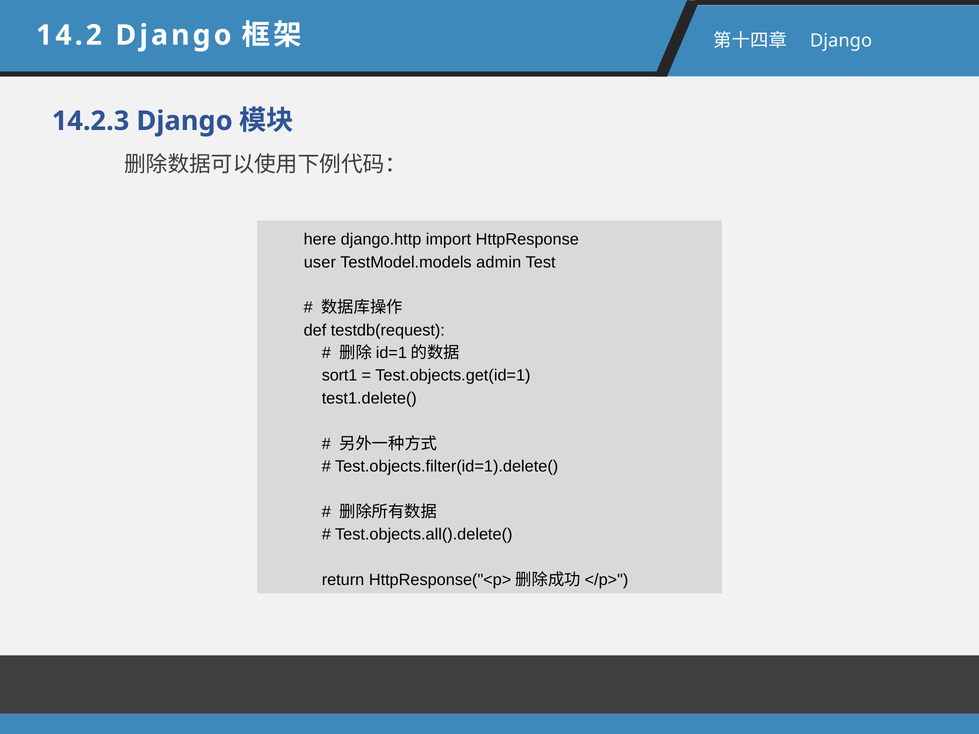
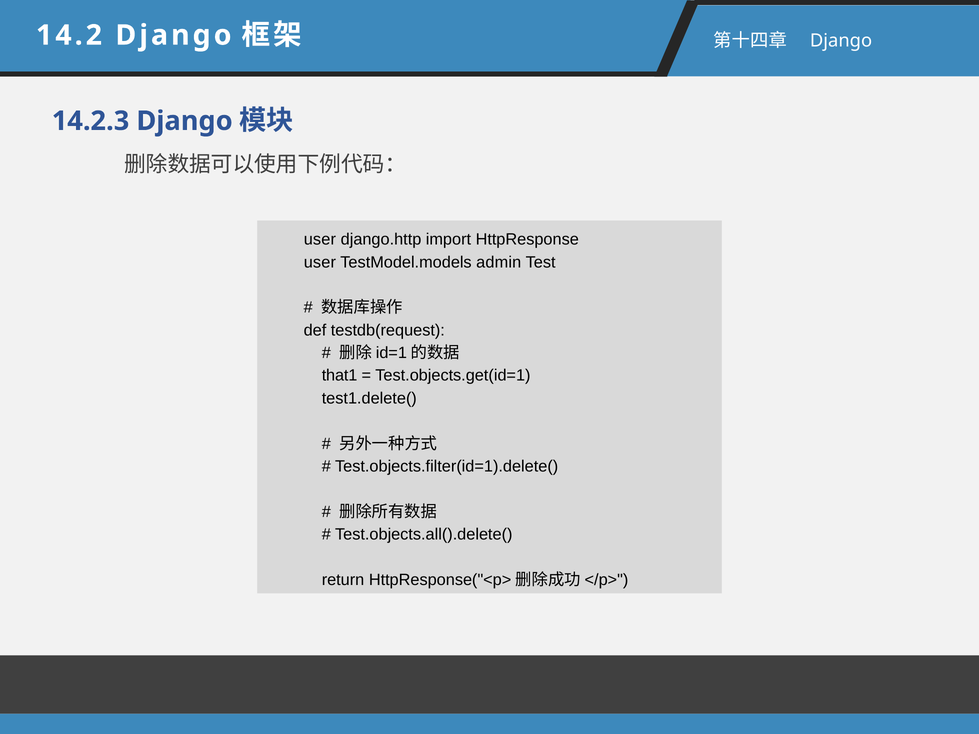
here: here -> user (320, 240)
sort1: sort1 -> that1 (340, 376)
